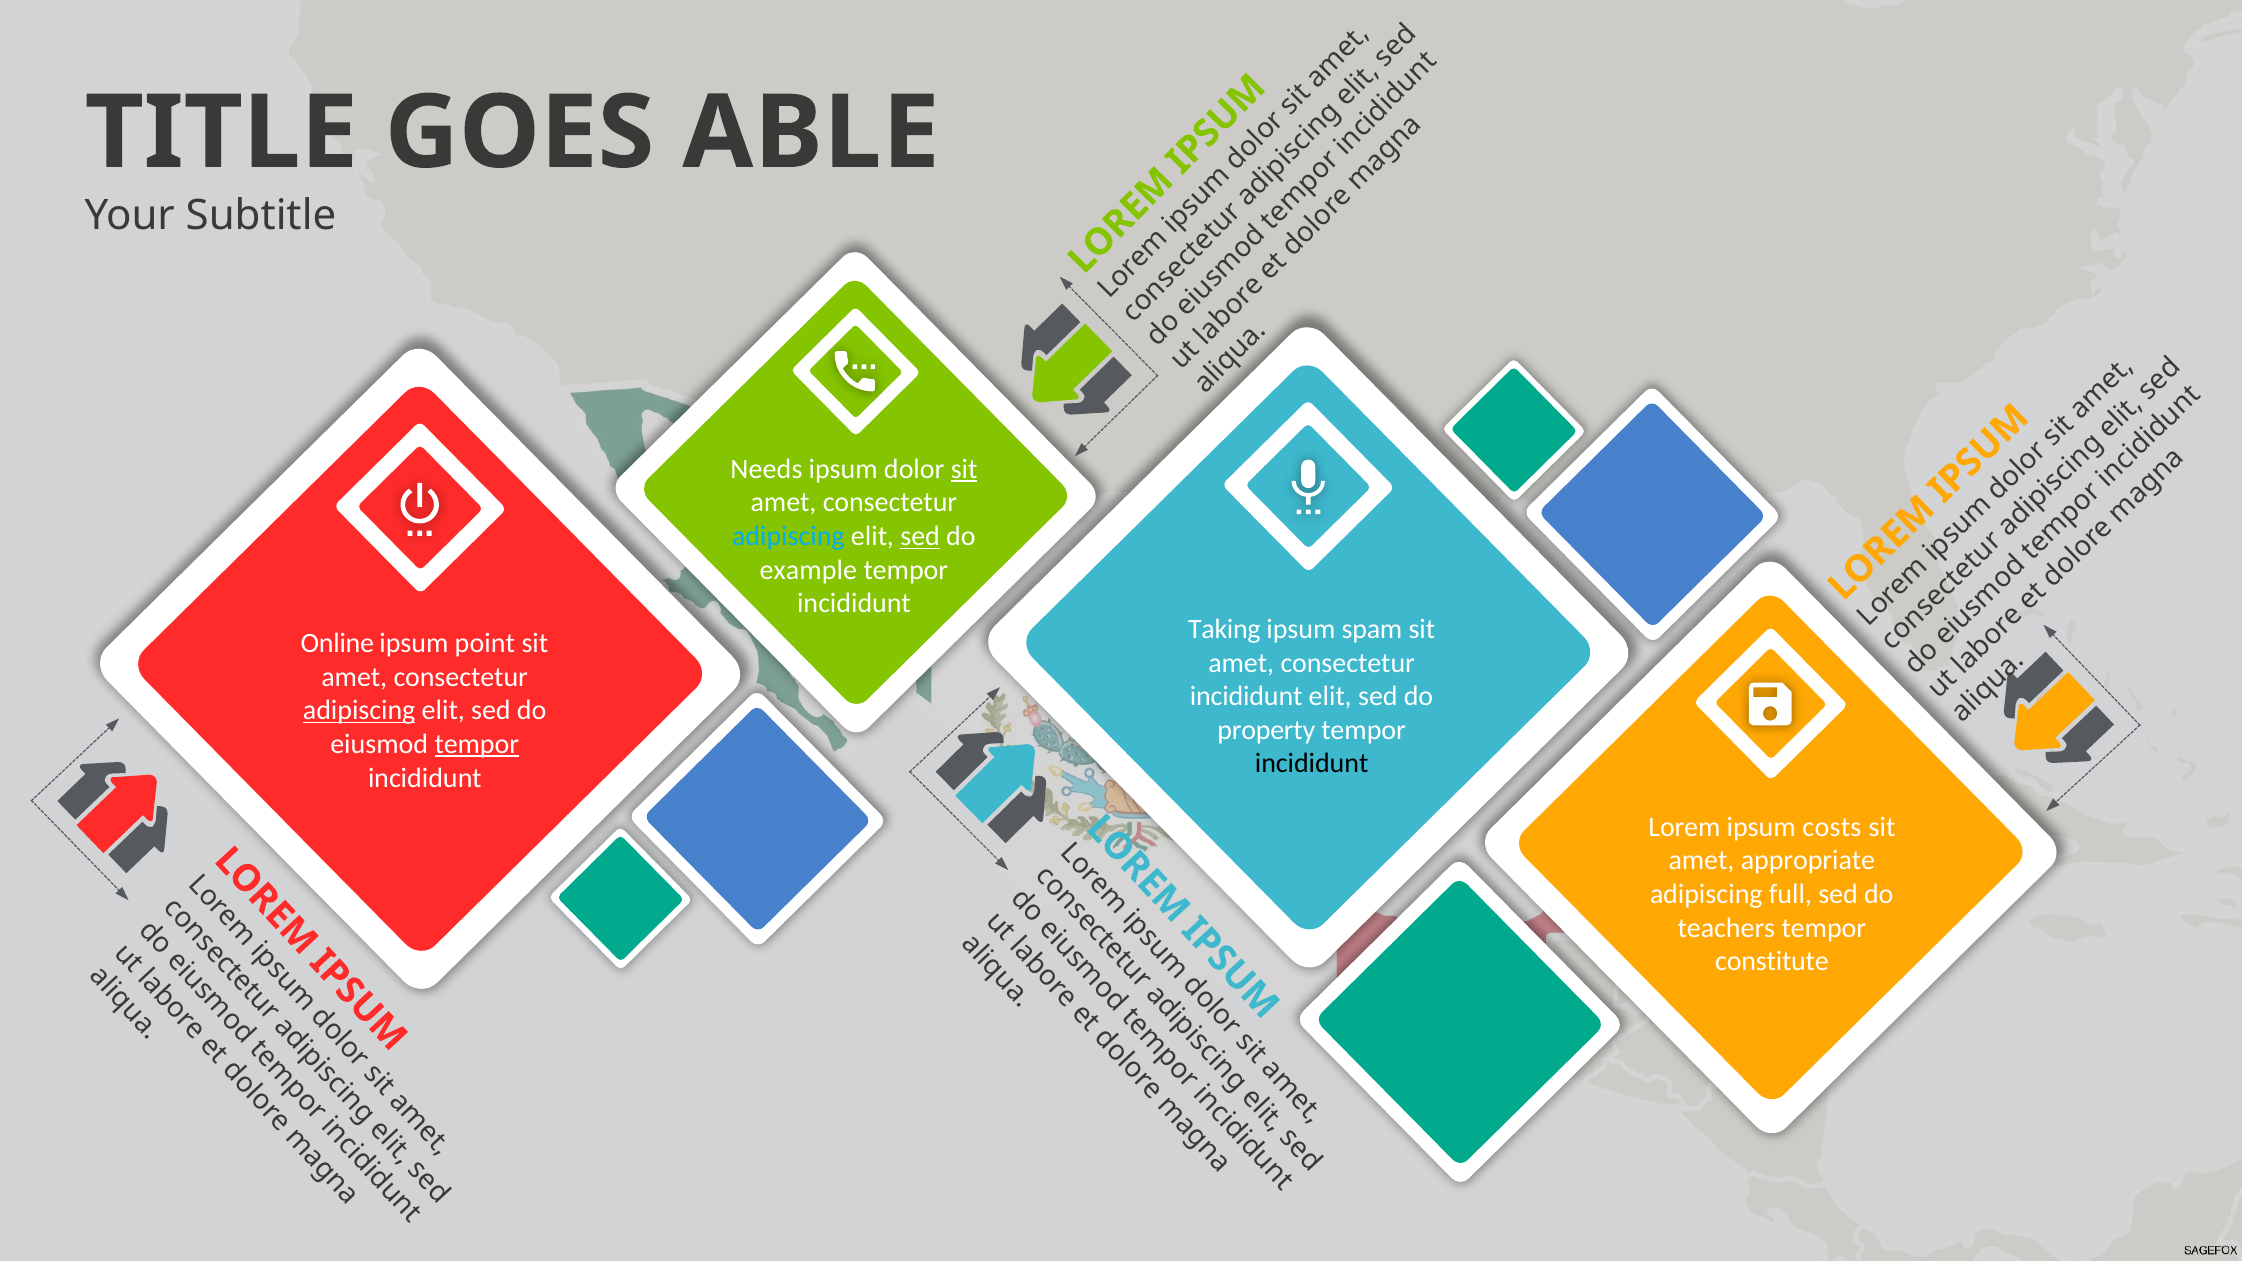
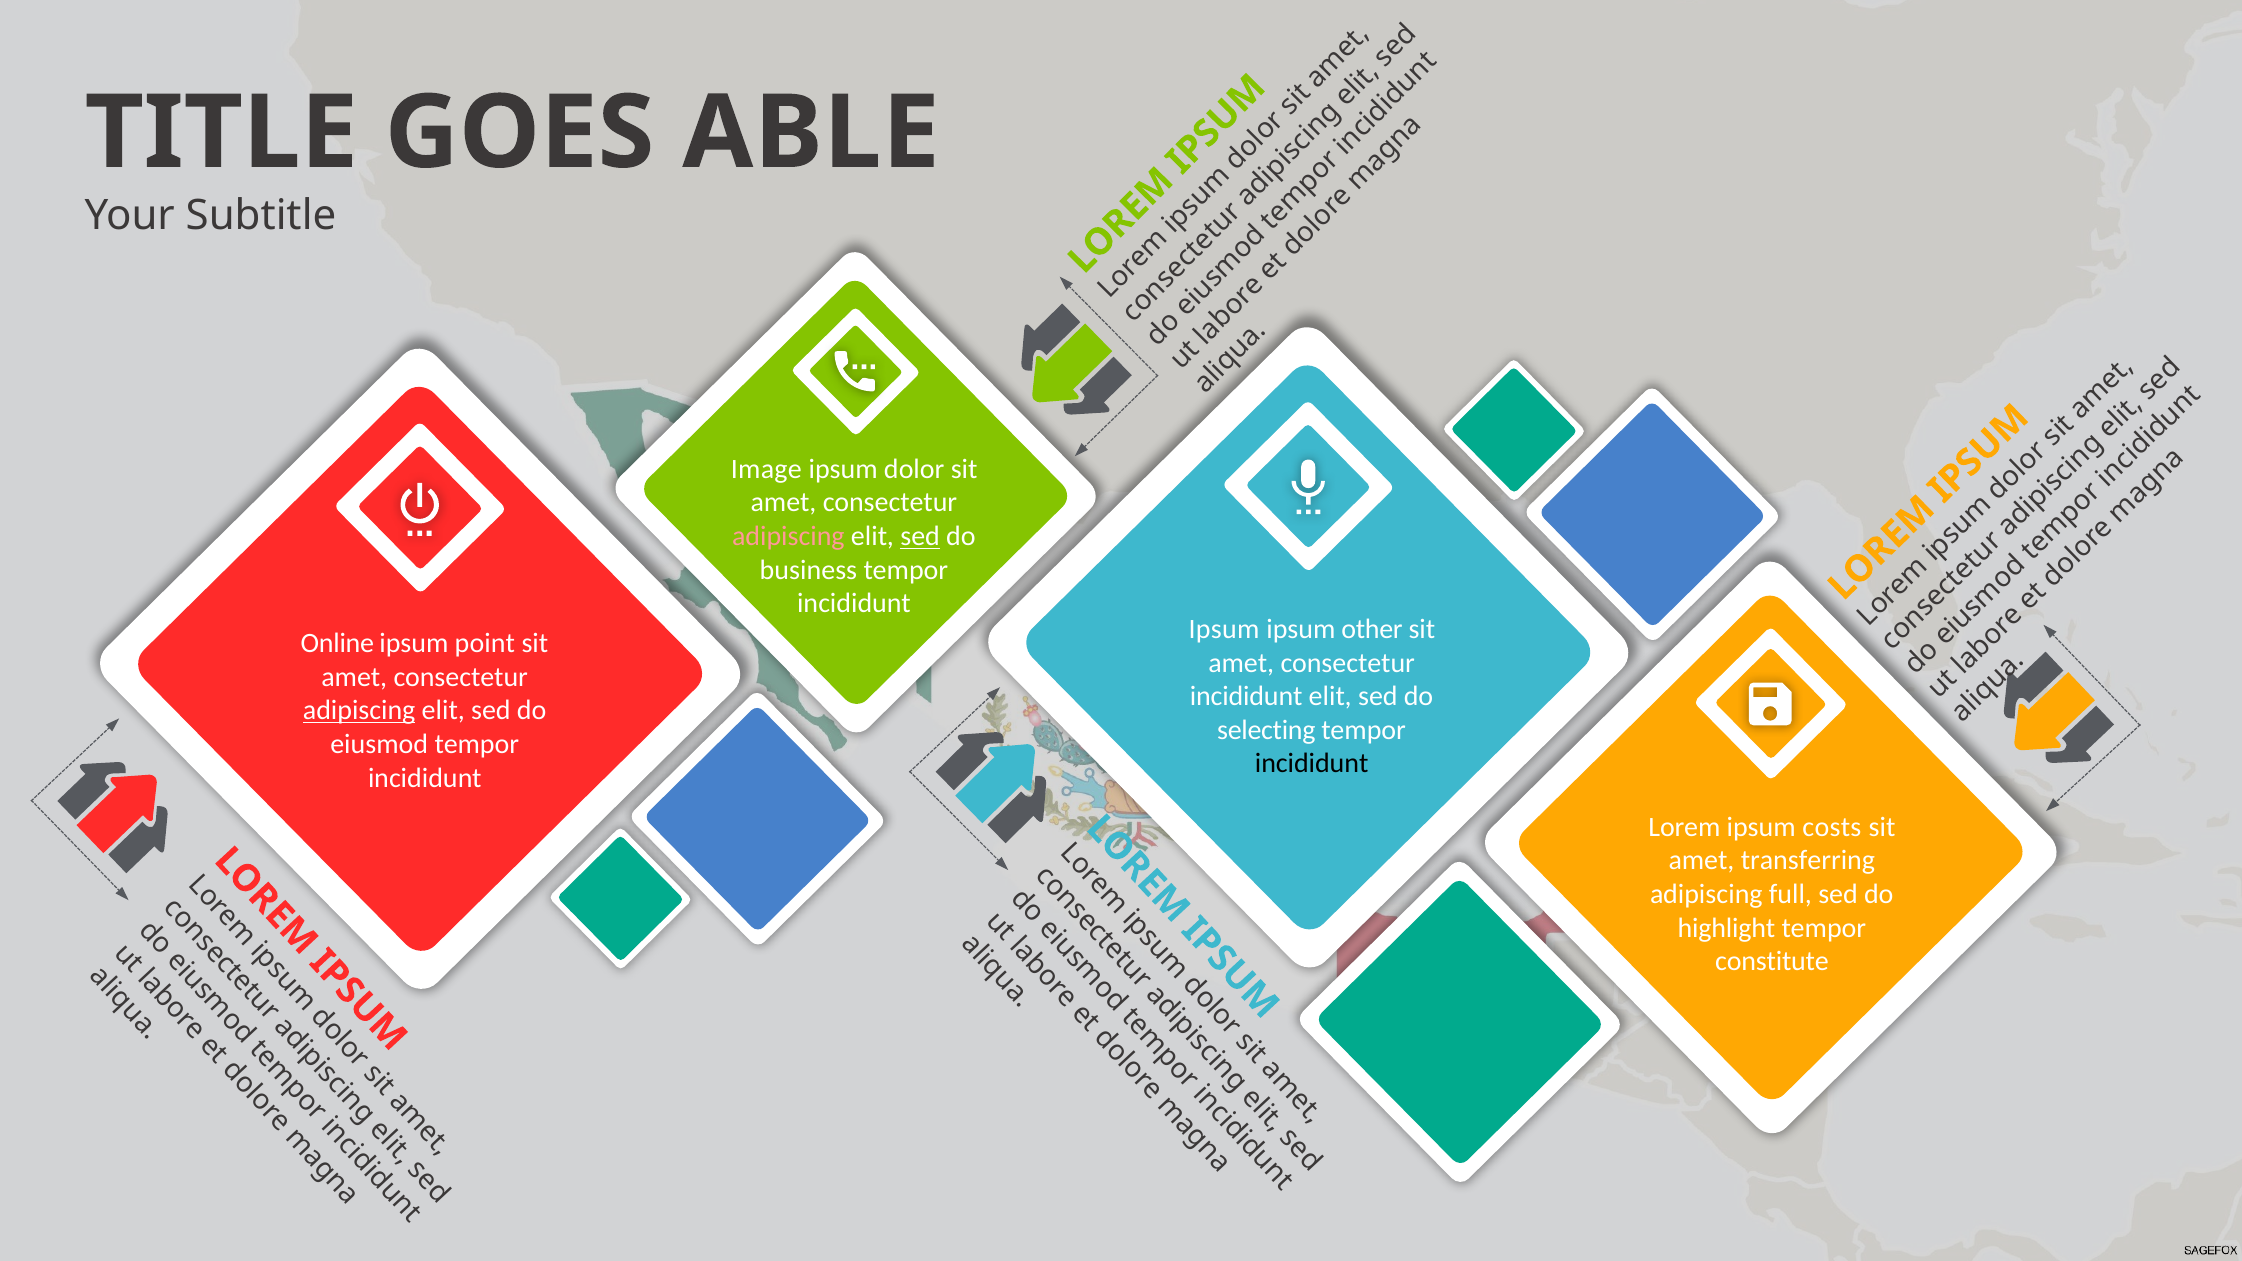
Needs: Needs -> Image (766, 469)
sit underline: present -> none (964, 469)
adipiscing colour: light blue -> pink (788, 536)
example: example -> business (808, 570)
Taking: Taking -> Ipsum (1224, 629)
spam: spam -> other (1372, 629)
property: property -> selecting (1266, 730)
tempor underline: present -> none (477, 744)
appropriate: appropriate -> transferring (1808, 861)
teachers: teachers -> highlight (1726, 928)
